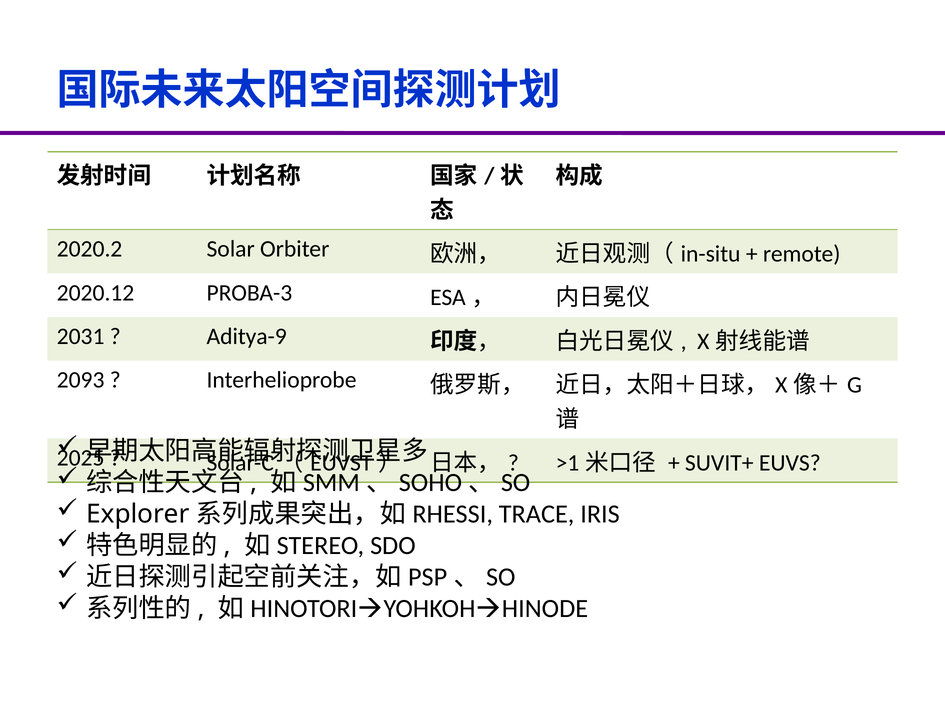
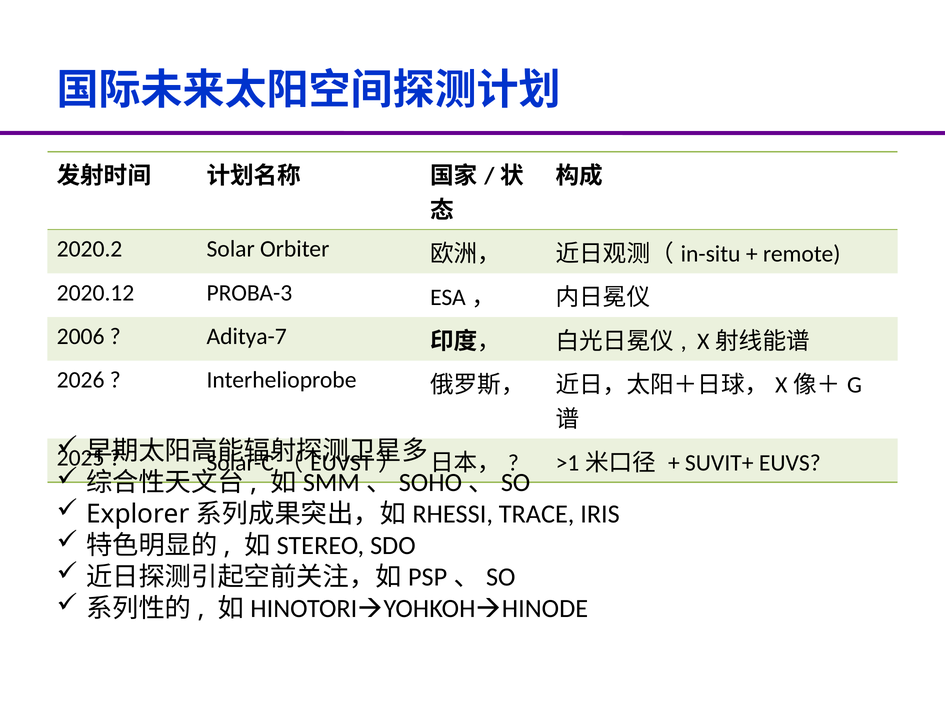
2031: 2031 -> 2006 (81, 336)
Aditya-9: Aditya-9 -> Aditya-7 (247, 336)
2093: 2093 -> 2026 (81, 380)
